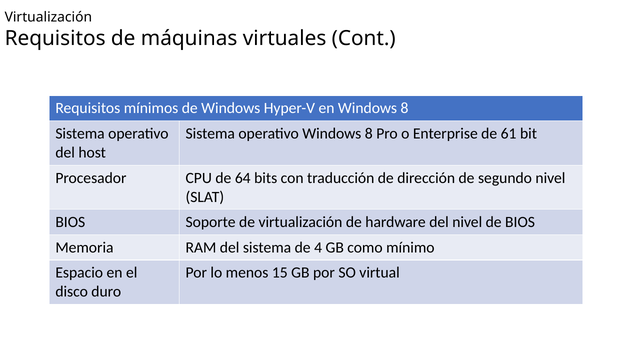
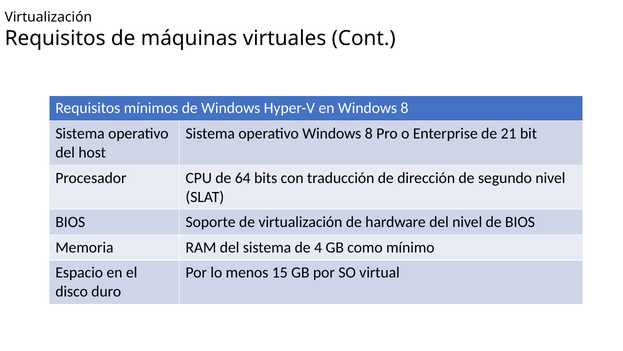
61: 61 -> 21 (509, 133)
